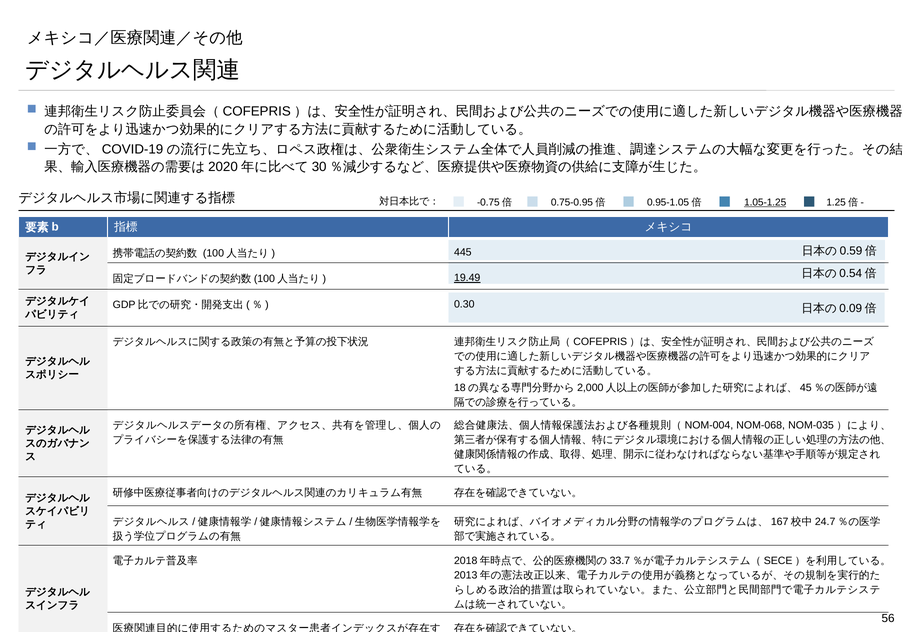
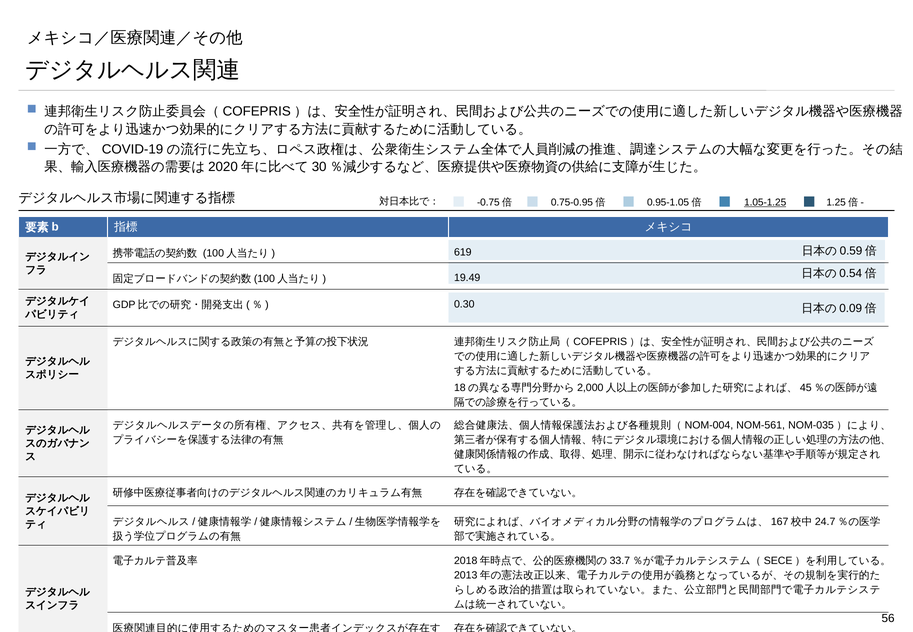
445: 445 -> 619 (463, 253)
19.49 underline: present -> none (467, 278)
NOM-068: NOM-068 -> NOM-561 (761, 425)
